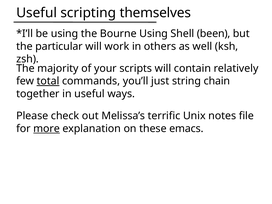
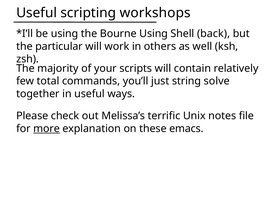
themselves: themselves -> workshops (155, 13)
been: been -> back (214, 34)
total underline: present -> none (48, 81)
chain: chain -> solve (217, 81)
